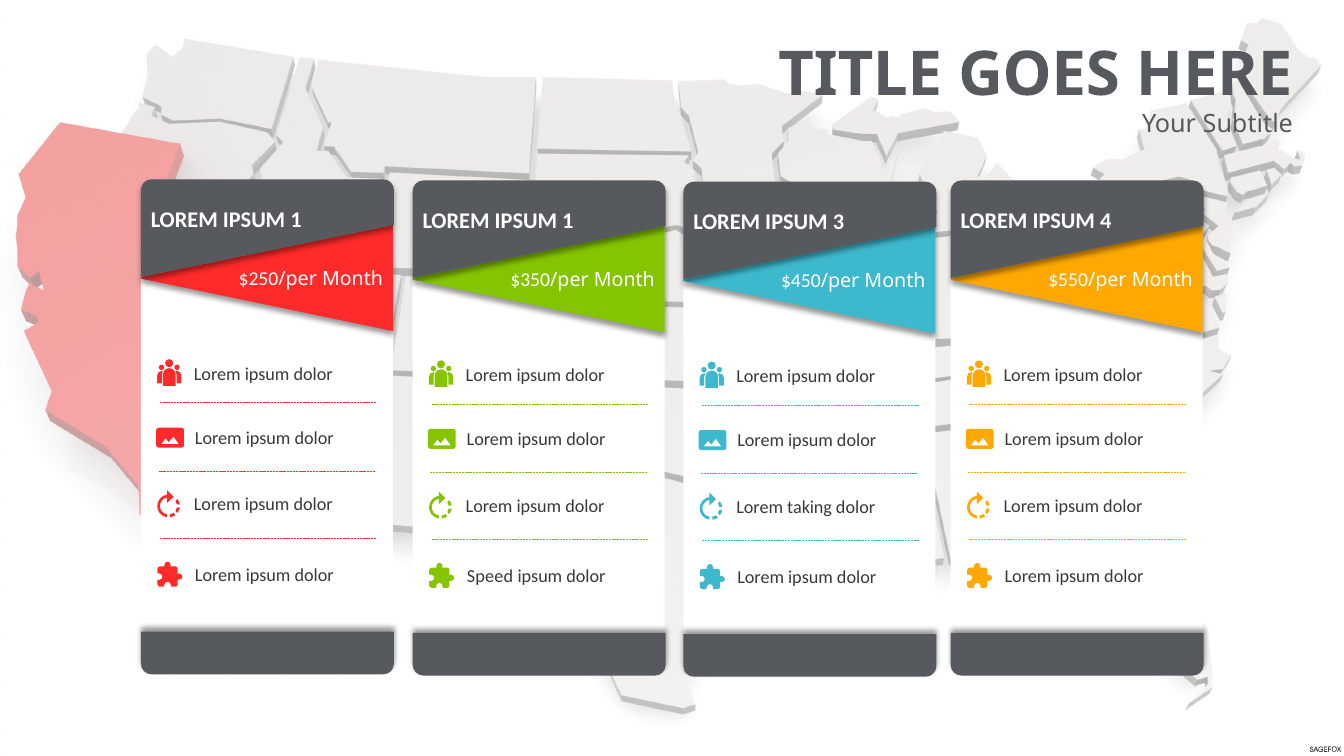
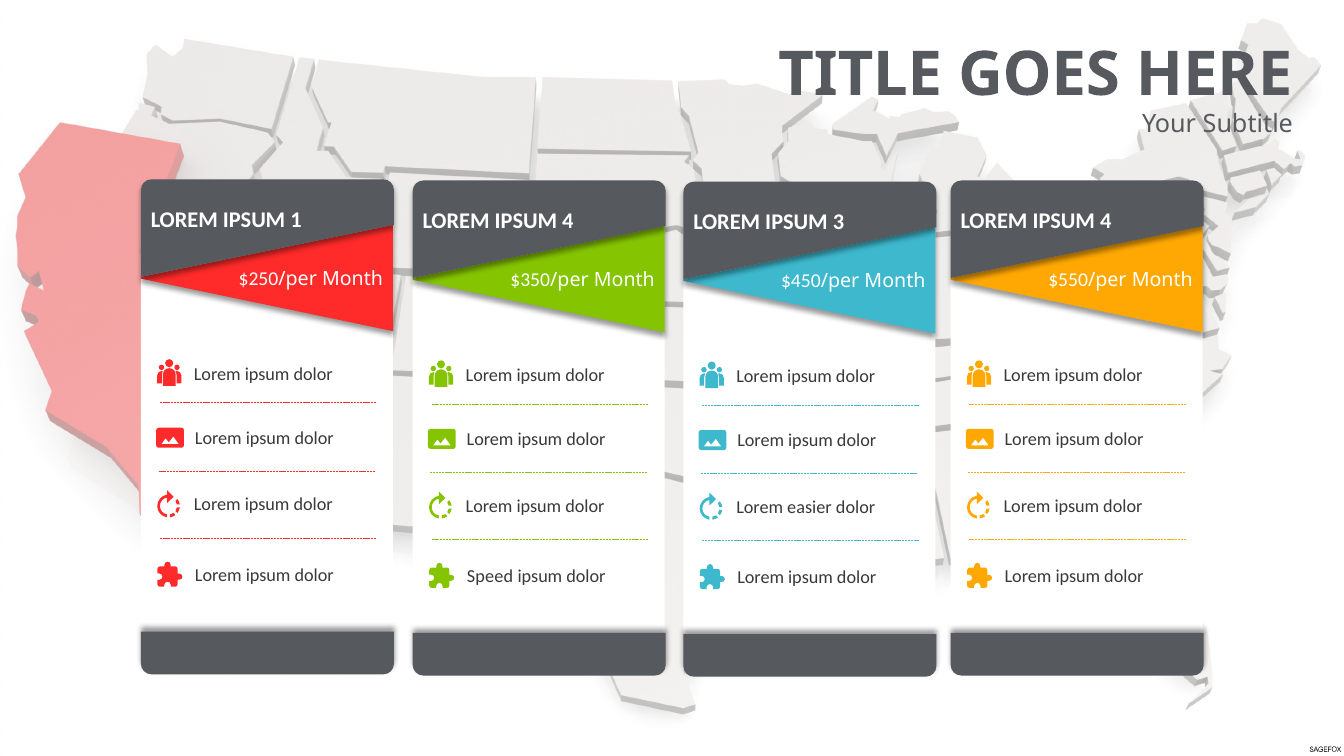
1: 1 -> 4 (568, 221)
taking: taking -> easier (810, 507)
